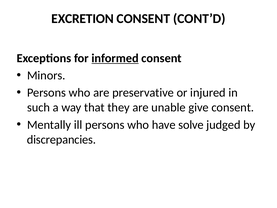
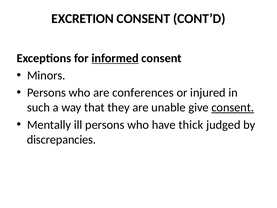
preservative: preservative -> conferences (143, 93)
consent underline: none -> present (233, 107)
solve: solve -> thick (191, 125)
